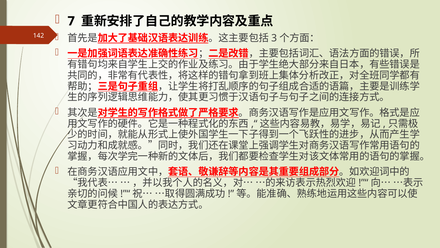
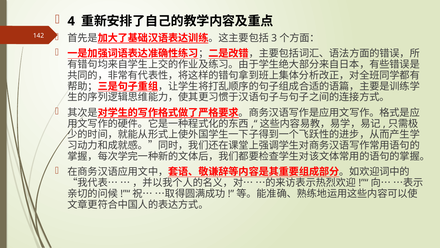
7: 7 -> 4 (71, 21)
